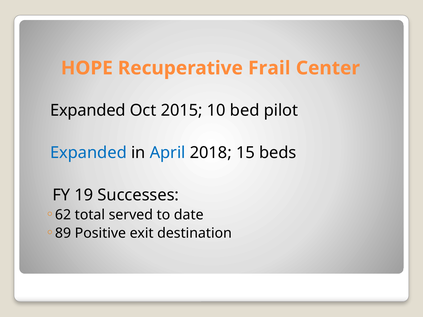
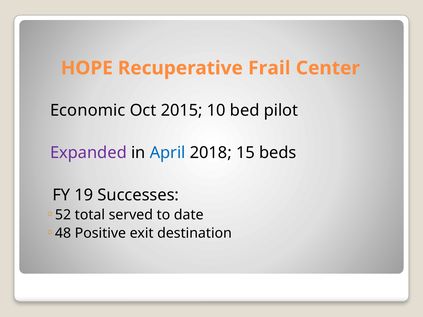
Expanded: Expanded -> Economic (88, 110)
Expanded colour: blue -> purple (88, 153)
62: 62 -> 52 (63, 215)
89: 89 -> 48 (63, 233)
